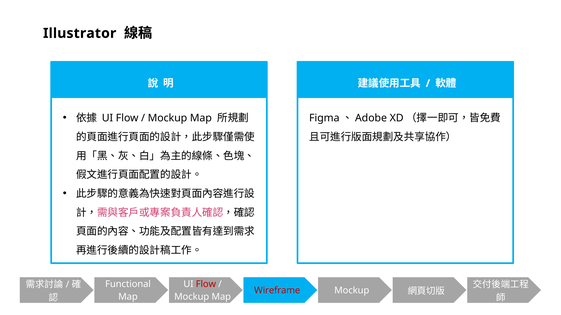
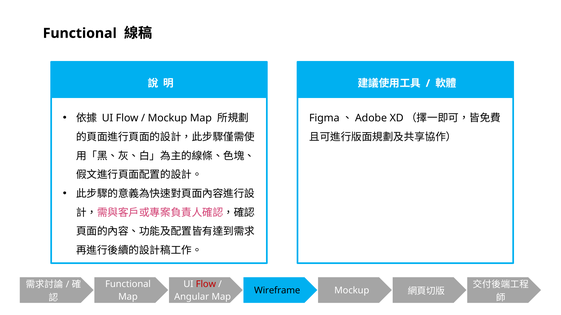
Illustrator: Illustrator -> Functional (80, 33)
Wireframe colour: red -> black (277, 291)
Mockup: Mockup -> Angular (192, 297)
